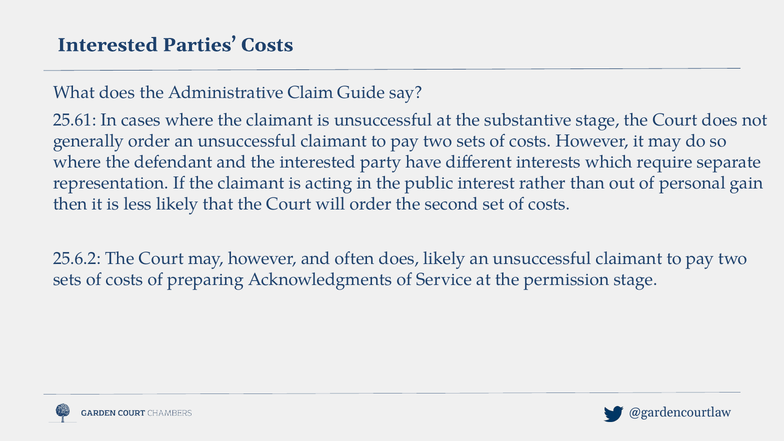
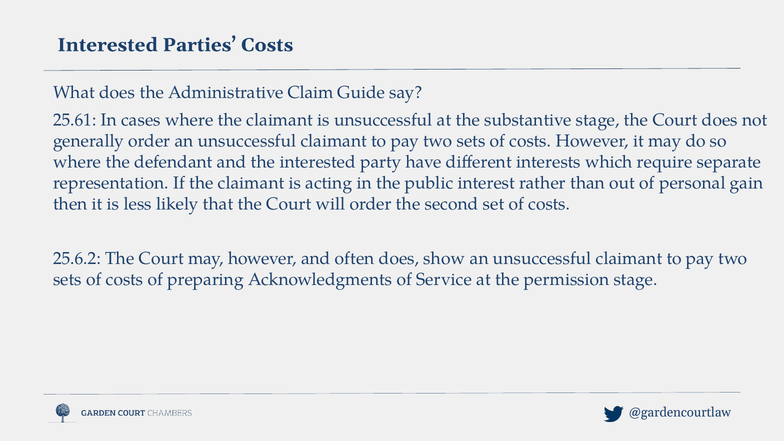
does likely: likely -> show (444, 259)
